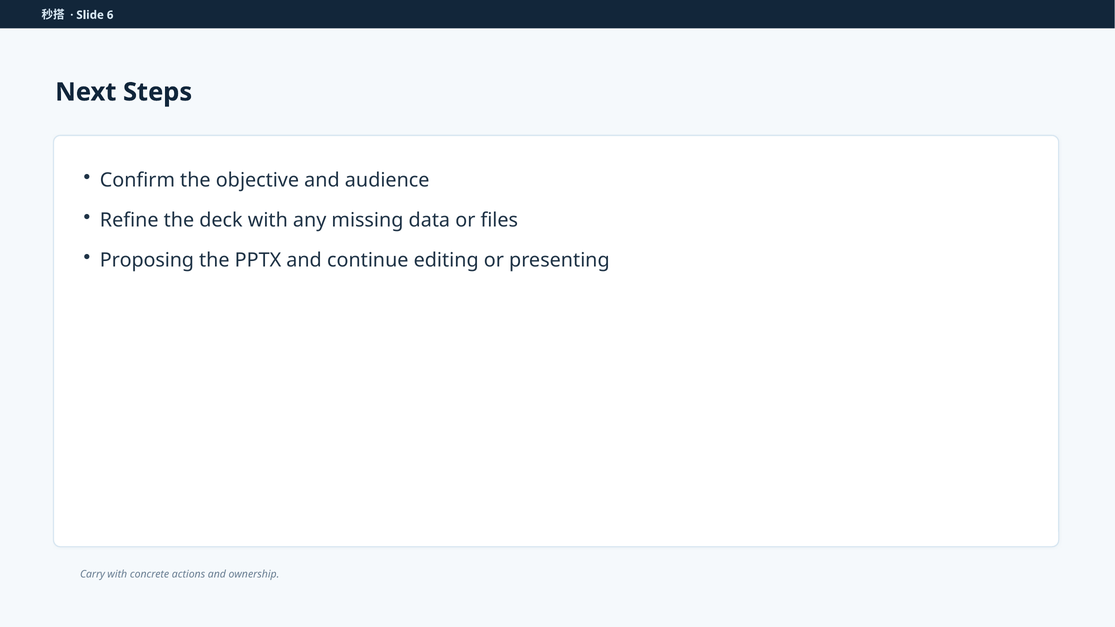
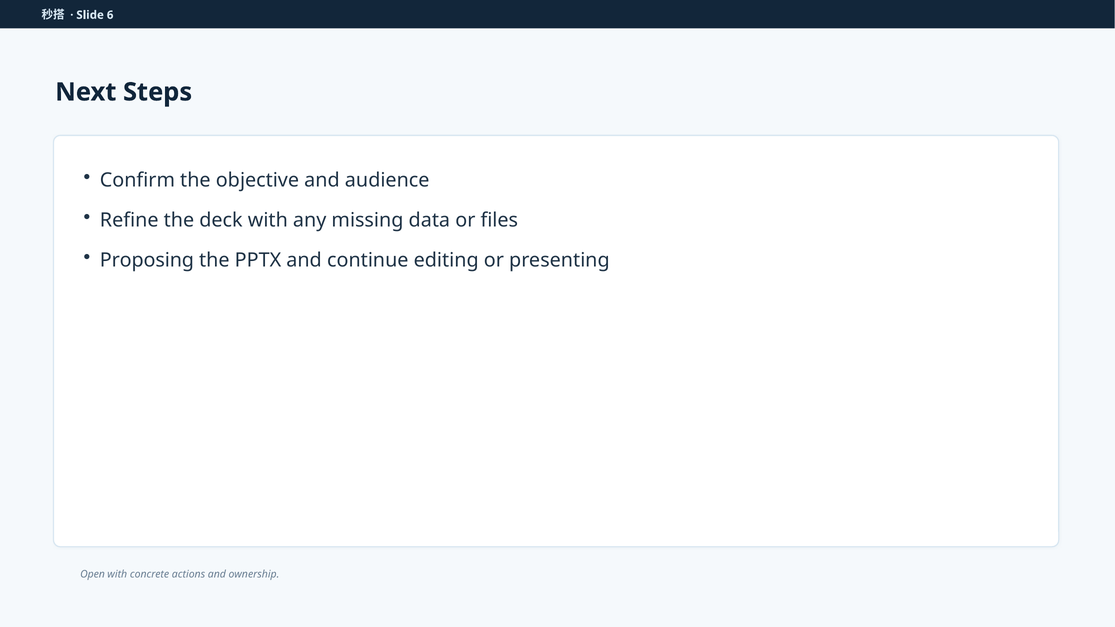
Carry: Carry -> Open (93, 574)
